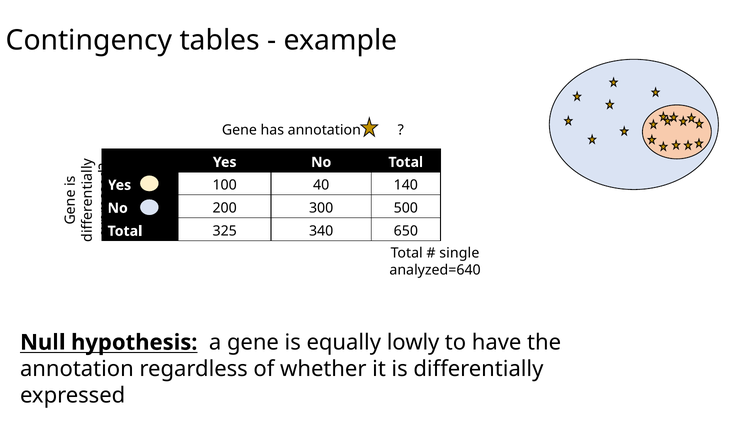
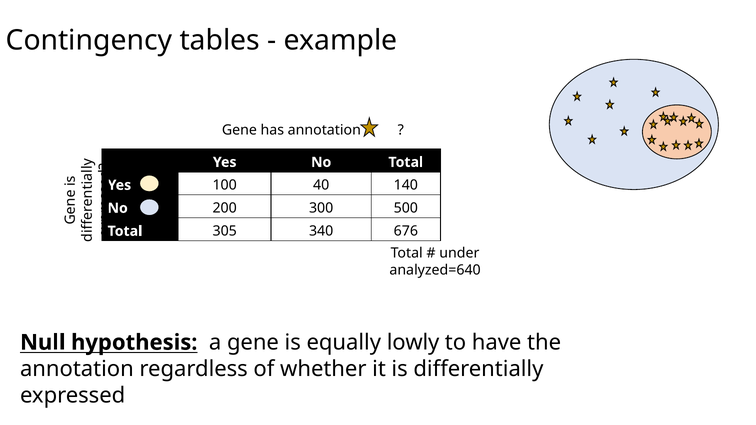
325: 325 -> 305 (225, 231)
650: 650 -> 676 (406, 231)
single: single -> under (459, 253)
